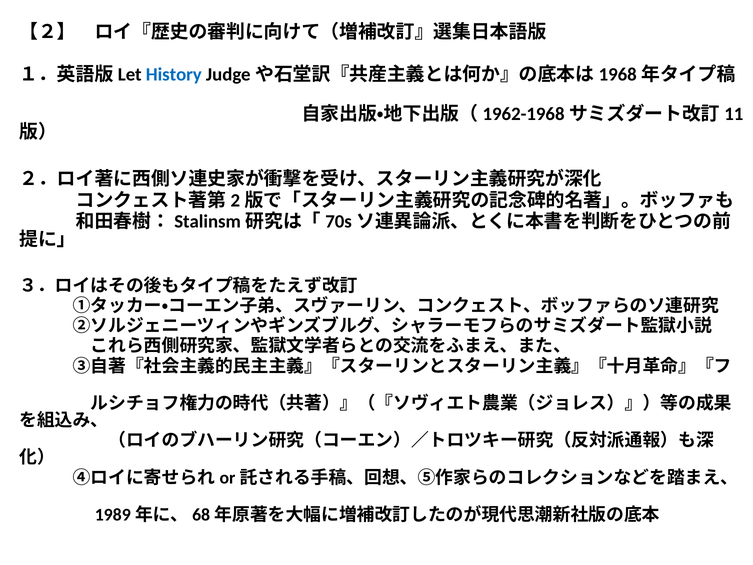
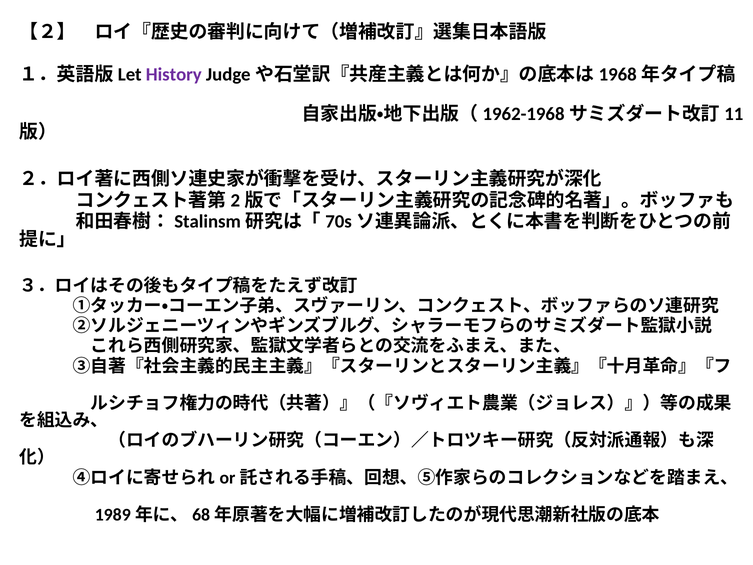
History colour: blue -> purple (174, 75)
